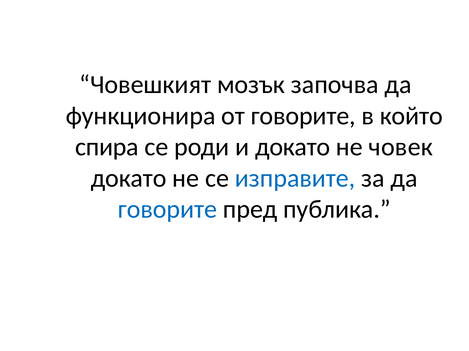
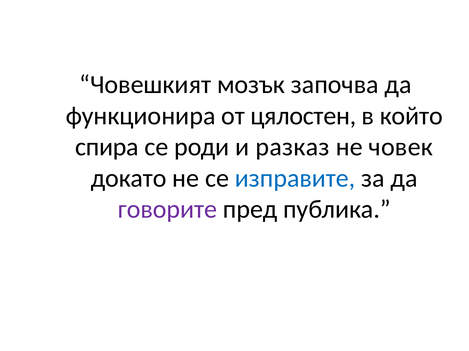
от говорите: говорите -> цялостен (303, 116)
и докато: докато -> разказ (292, 147)
говорите colour: blue -> purple (168, 210)
